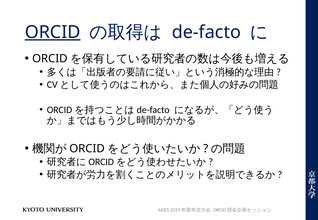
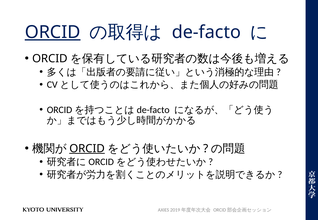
ORCID underline: none -> present (87, 149)
